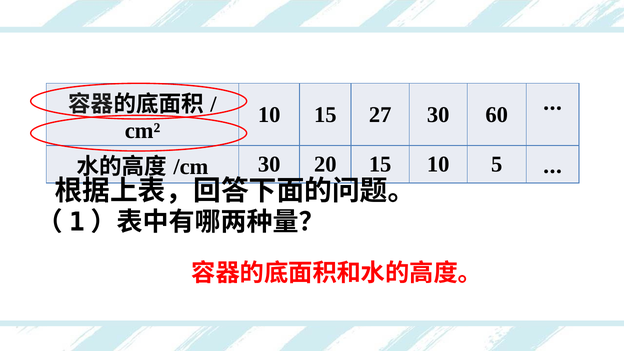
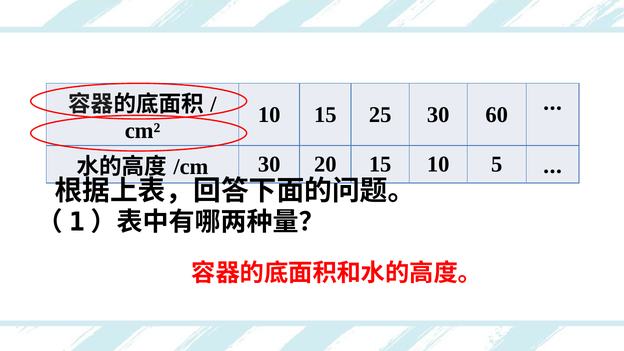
27: 27 -> 25 (380, 115)
